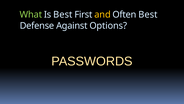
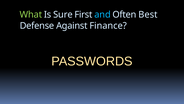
Is Best: Best -> Sure (63, 15)
and colour: yellow -> light blue (103, 15)
Options: Options -> Finance (108, 26)
